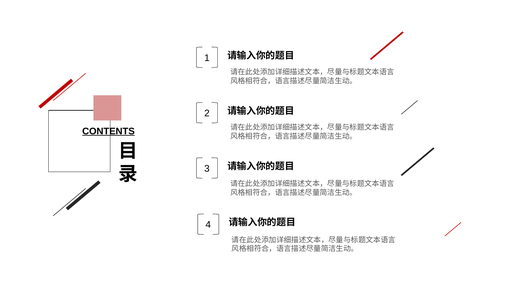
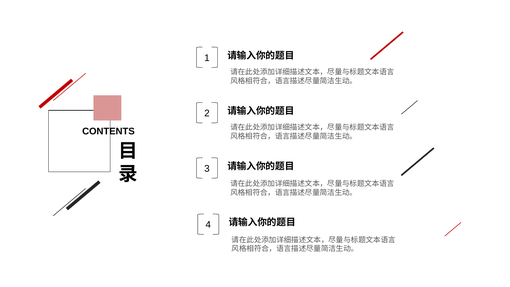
CONTENTS underline: present -> none (108, 131)
